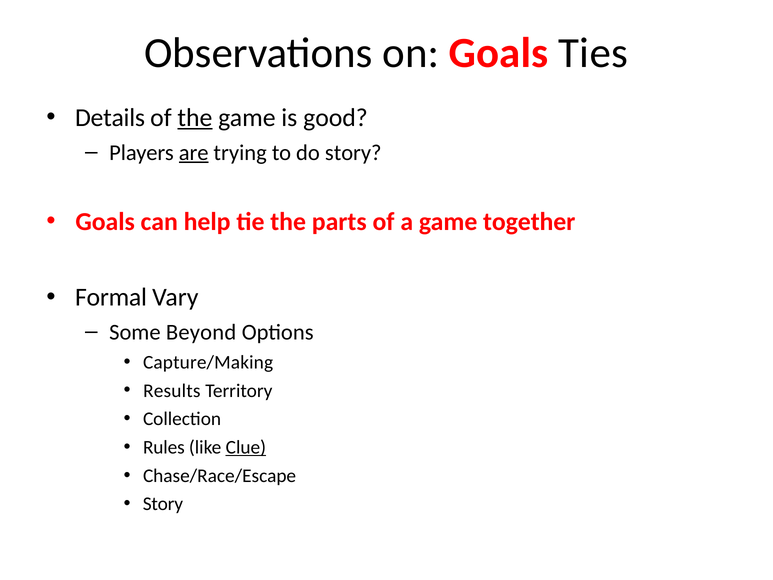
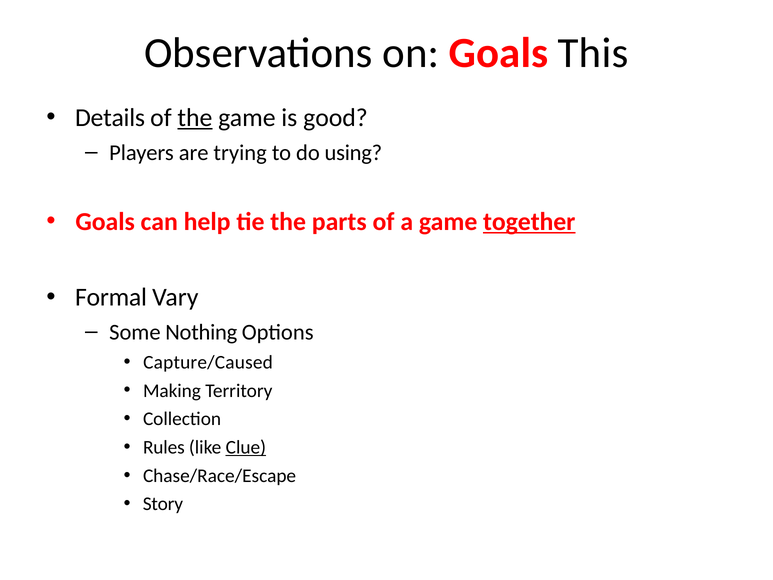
Ties: Ties -> This (593, 53)
are underline: present -> none (194, 153)
do story: story -> using (353, 153)
together underline: none -> present (529, 222)
Beyond: Beyond -> Nothing (201, 332)
Capture/Making: Capture/Making -> Capture/Caused (208, 362)
Results: Results -> Making (172, 390)
